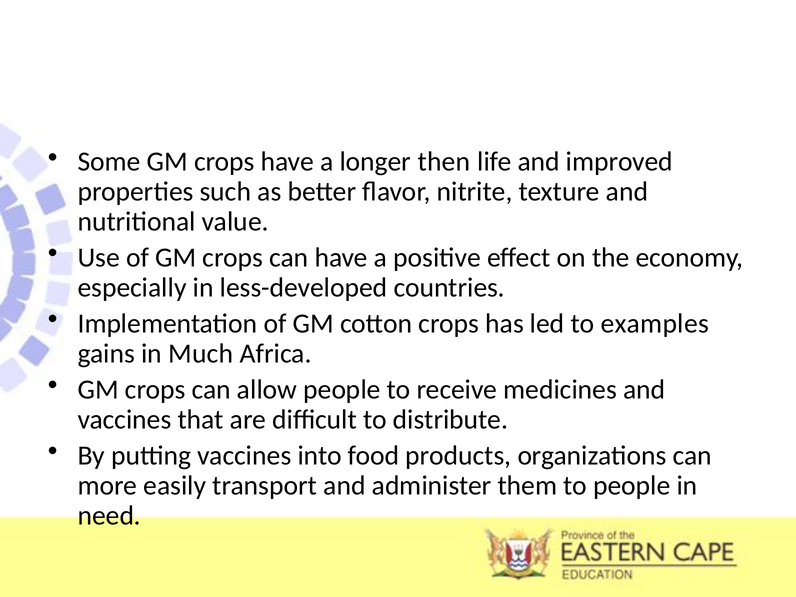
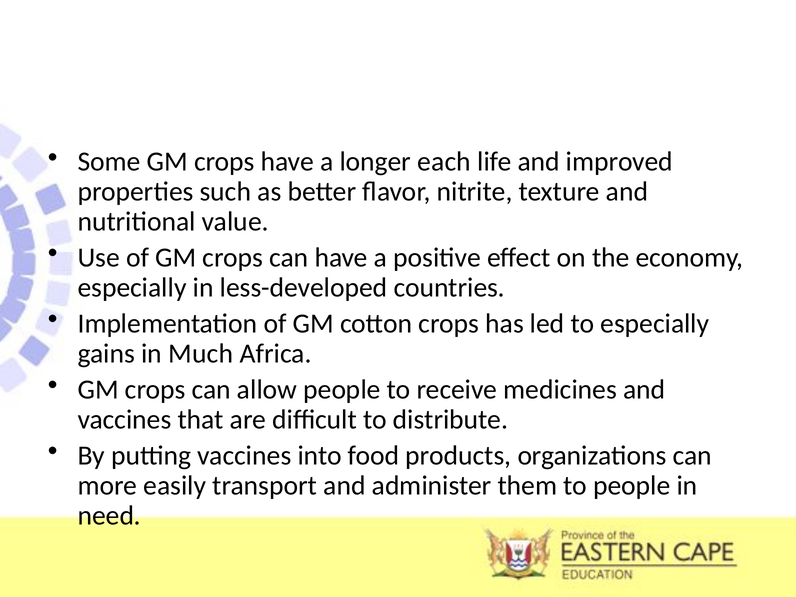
then: then -> each (444, 162)
to examples: examples -> especially (655, 324)
